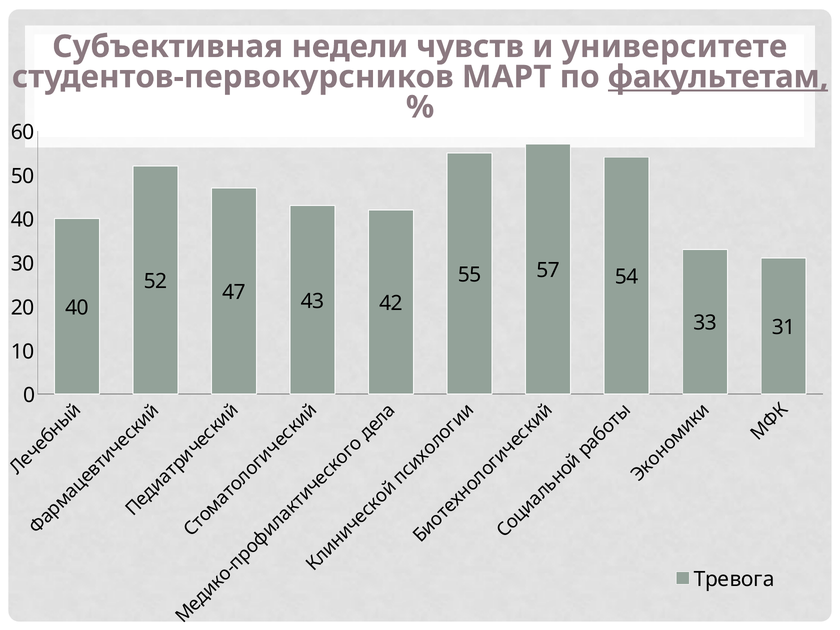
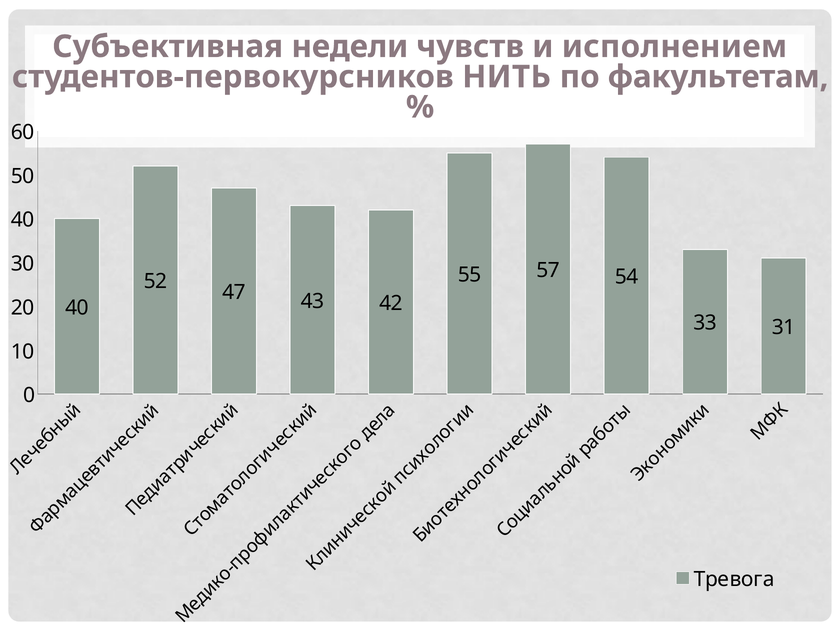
университете: университете -> исполнением (674, 47)
МАРТ: МАРТ -> НИТЬ (507, 77)
факультетам underline: present -> none (718, 77)
